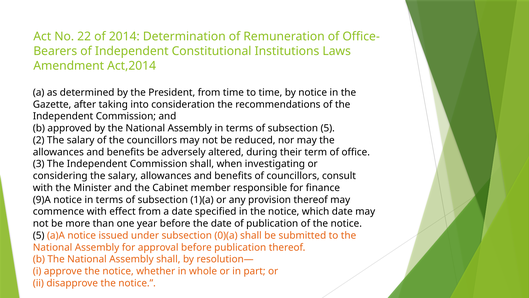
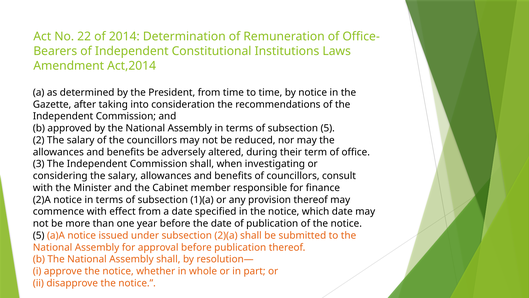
9)A: 9)A -> 2)A (42, 199)
0)(a: 0)(a -> 2)(a (226, 235)
